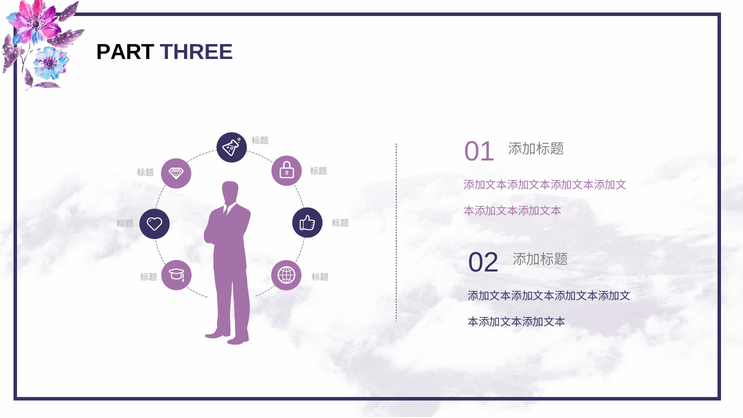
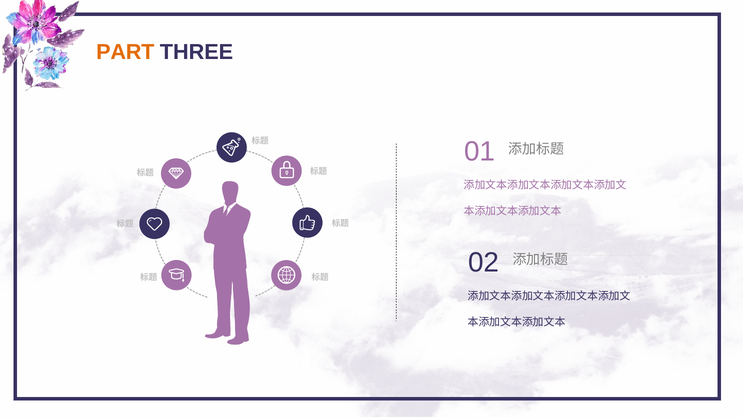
PART colour: black -> orange (125, 52)
